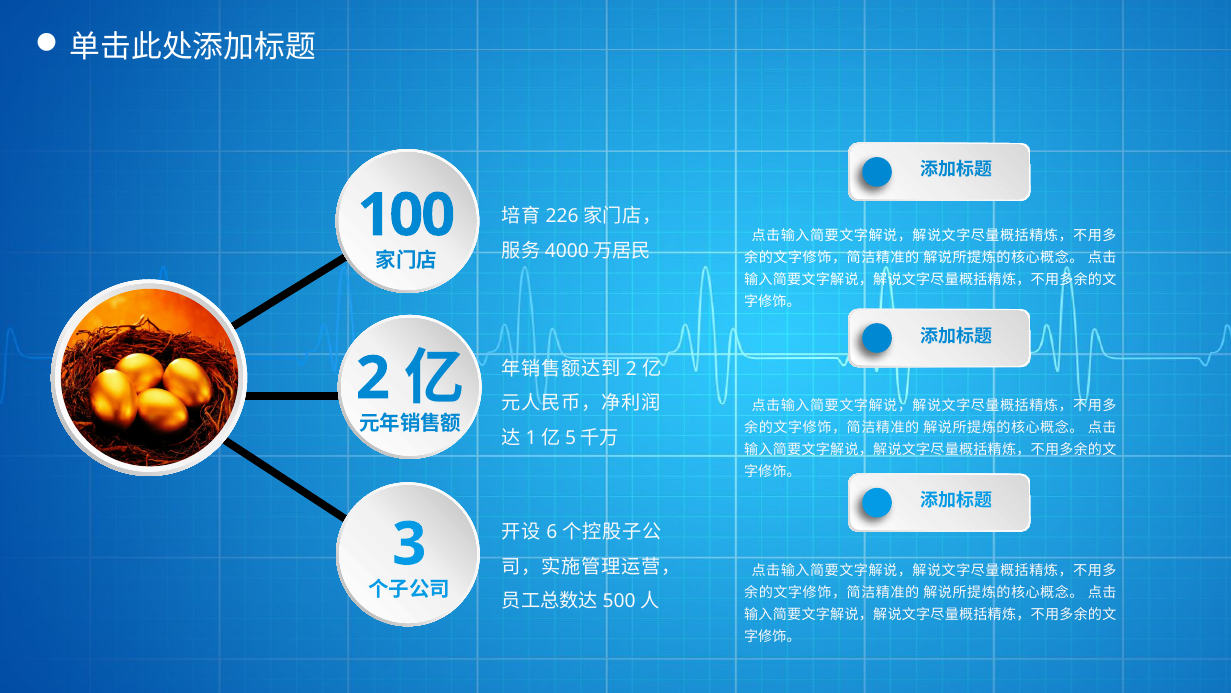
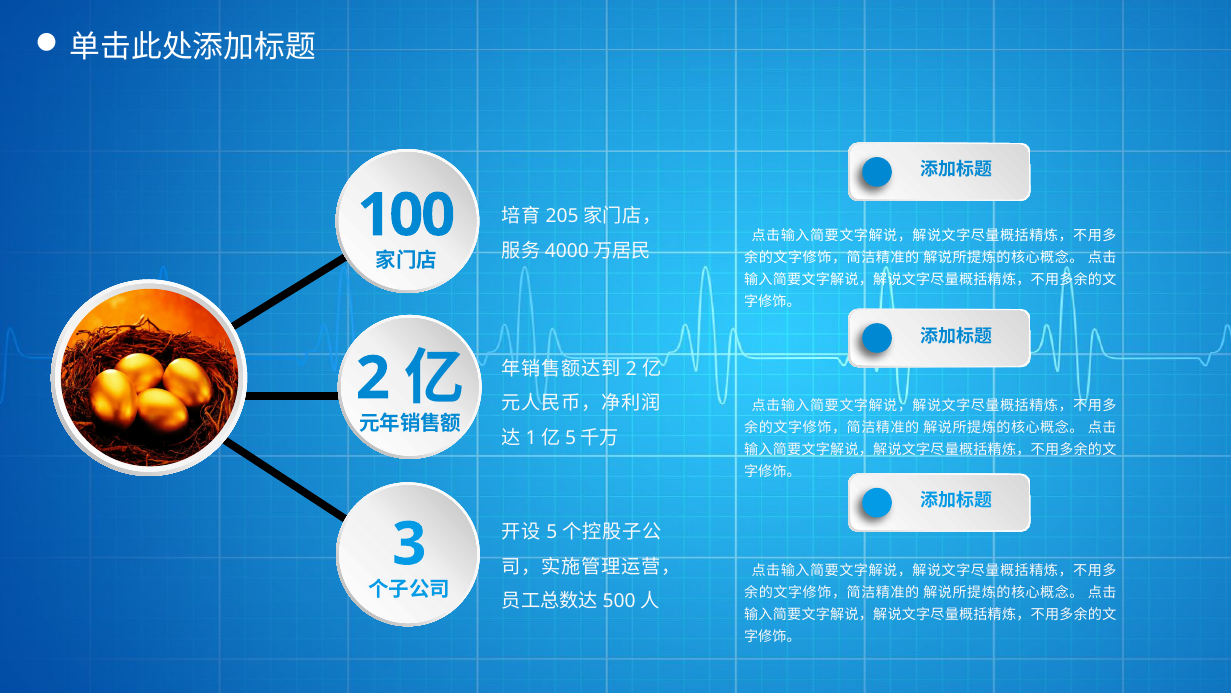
226: 226 -> 205 (562, 216)
6: 6 -> 5 (552, 532)
